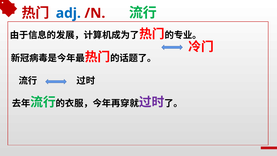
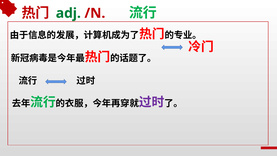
adj colour: blue -> green (68, 13)
